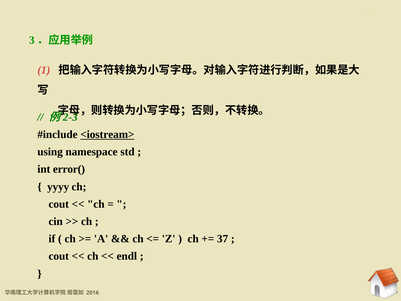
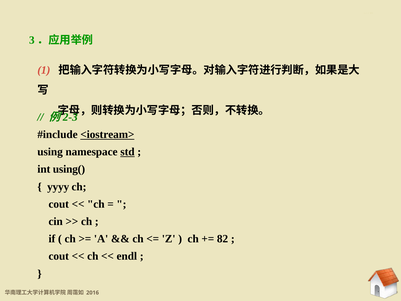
std underline: none -> present (127, 152)
error(: error( -> using( (69, 169)
37: 37 -> 82 (223, 239)
